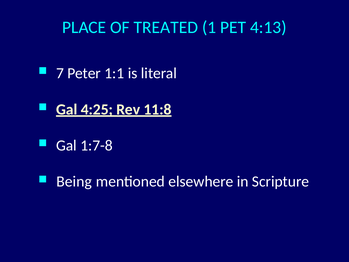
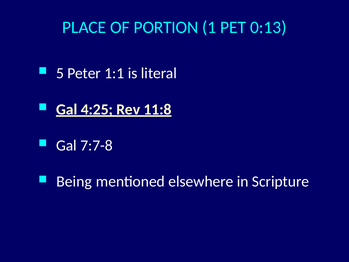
TREATED: TREATED -> PORTION (166, 27)
4:13: 4:13 -> 0:13 (268, 27)
7: 7 -> 5 (60, 73)
1:7-8: 1:7-8 -> 7:7-8 (97, 145)
